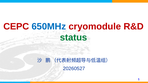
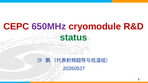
650MHz colour: blue -> purple (49, 26)
